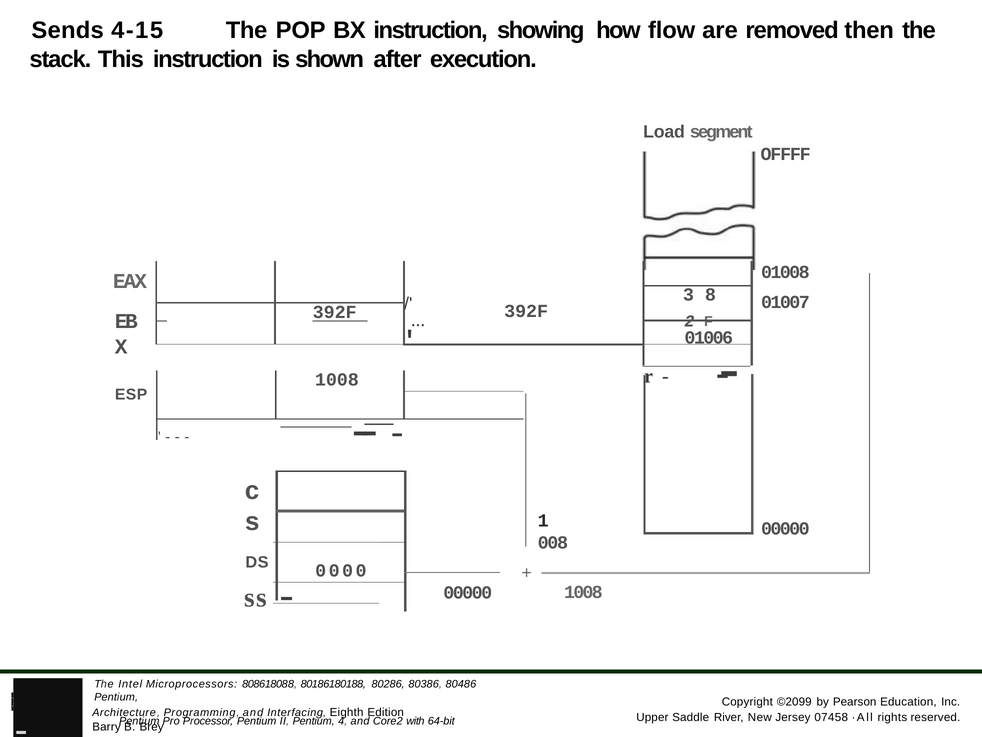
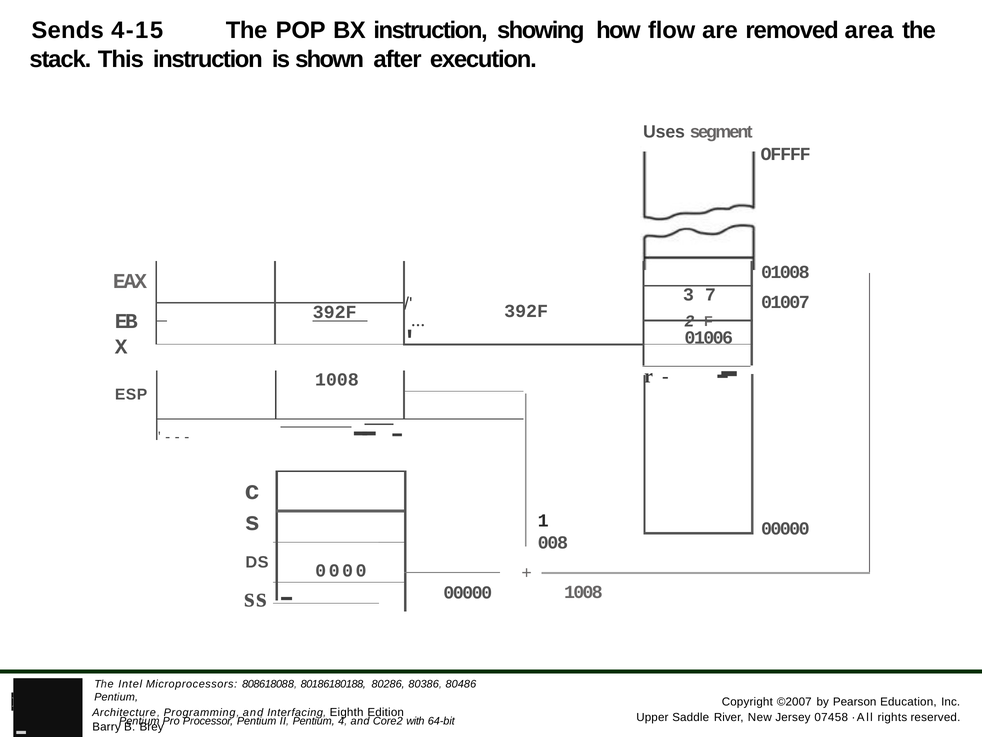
then: then -> area (869, 30)
Load: Load -> Uses (664, 132)
8: 8 -> 7 (710, 295)
©2099: ©2099 -> ©2007 (794, 701)
